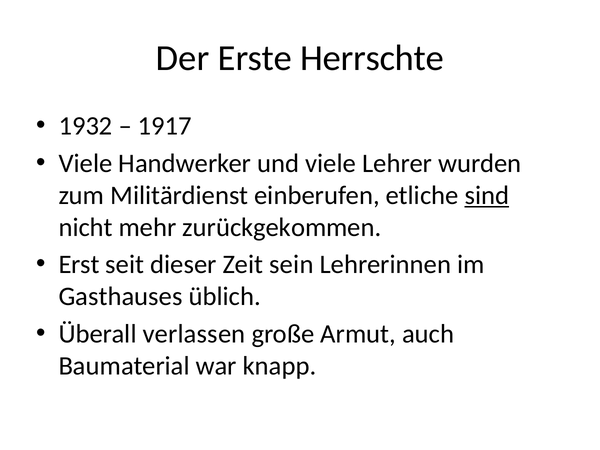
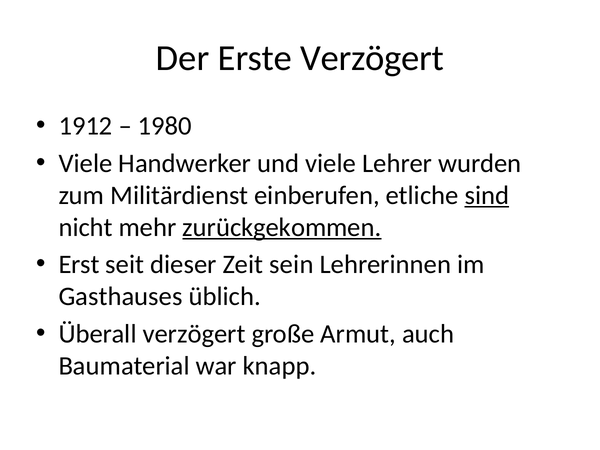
Erste Herrschte: Herrschte -> Verzögert (372, 58)
1932: 1932 -> 1912 (86, 126)
1917: 1917 -> 1980 (165, 126)
zurückgekommen underline: none -> present (282, 227)
Überall verlassen: verlassen -> verzögert (194, 334)
